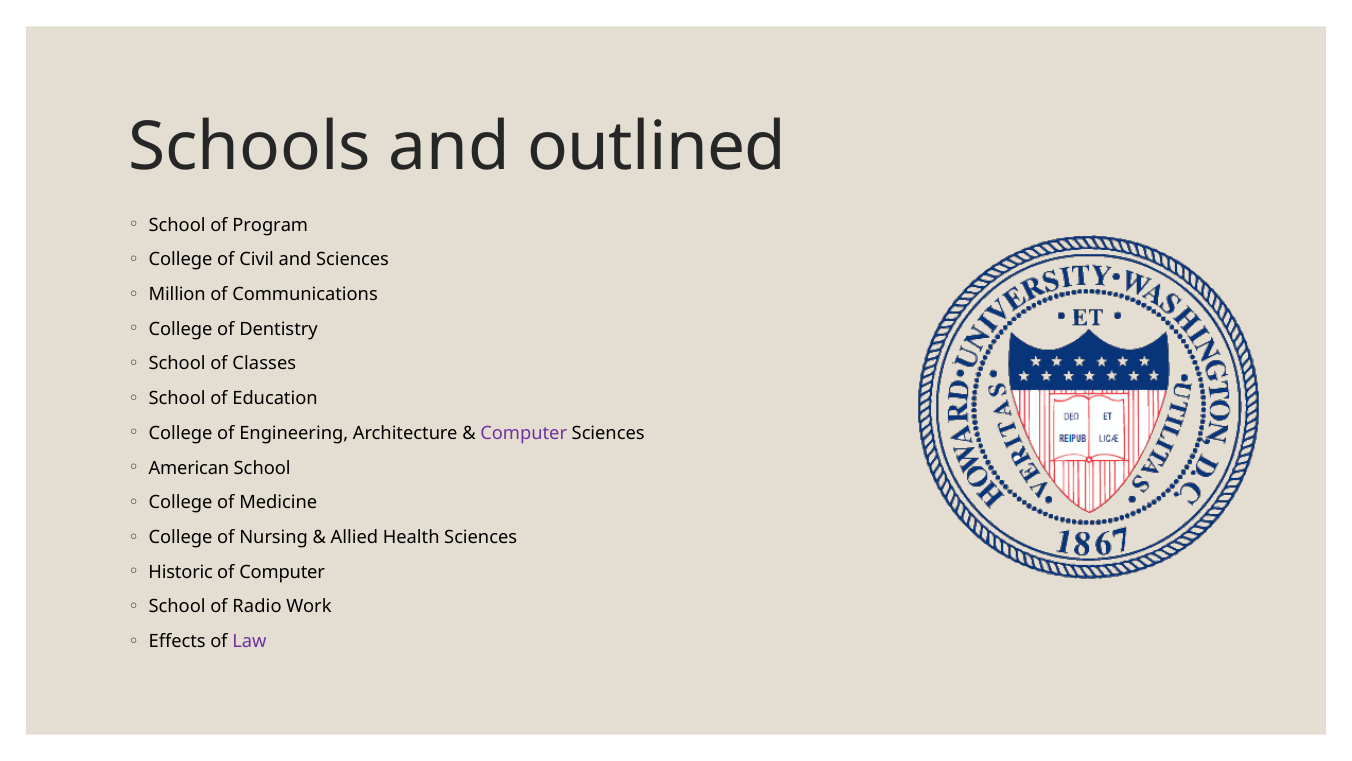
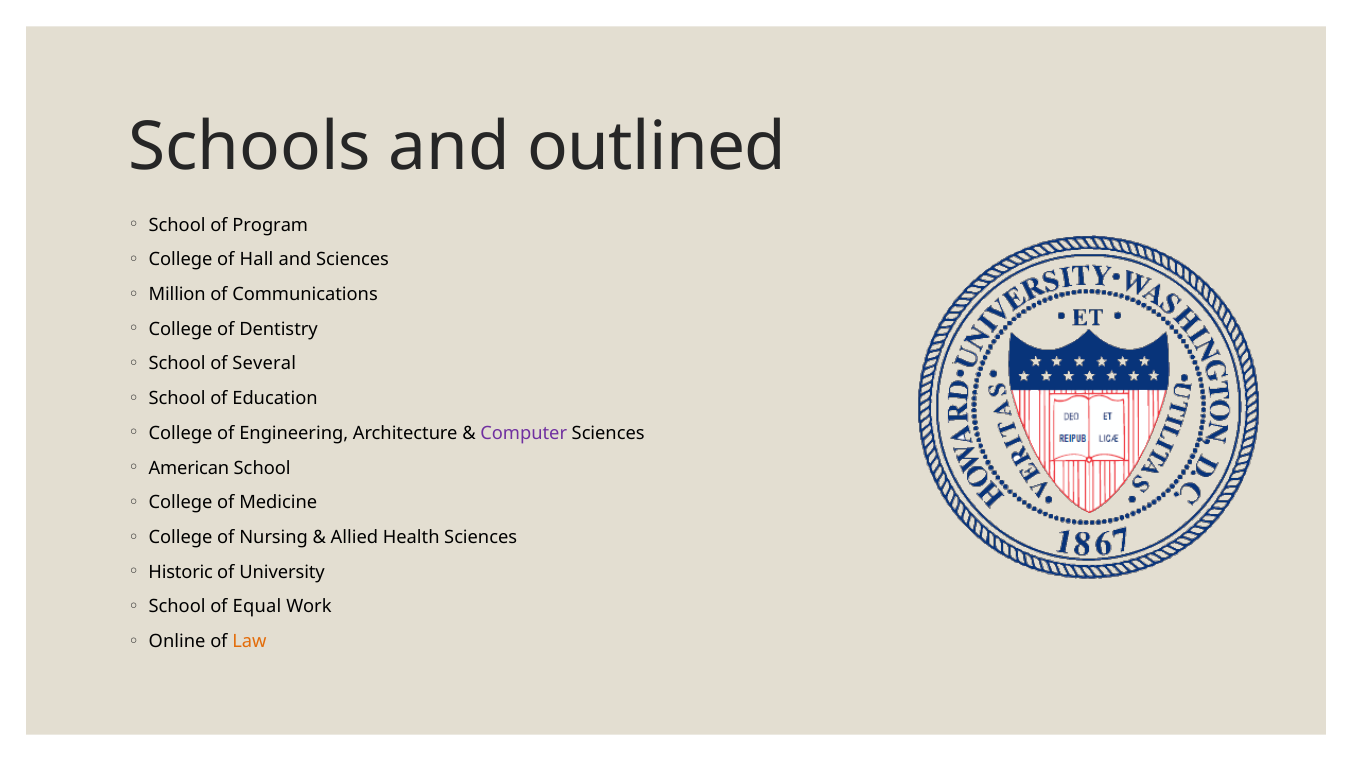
Civil: Civil -> Hall (256, 260)
Classes: Classes -> Several (264, 364)
of Computer: Computer -> University (282, 572)
Radio: Radio -> Equal (257, 606)
Effects: Effects -> Online (177, 641)
Law colour: purple -> orange (250, 641)
